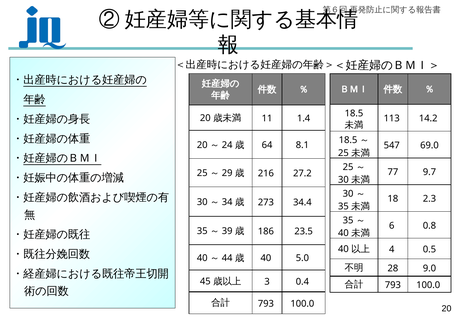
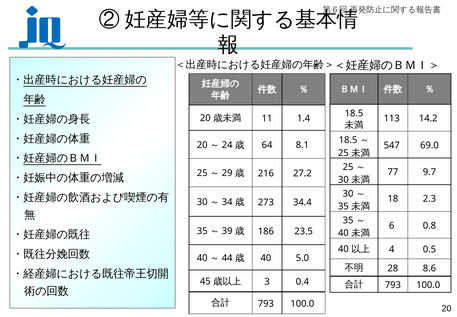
9.0: 9.0 -> 8.6 (429, 268)
